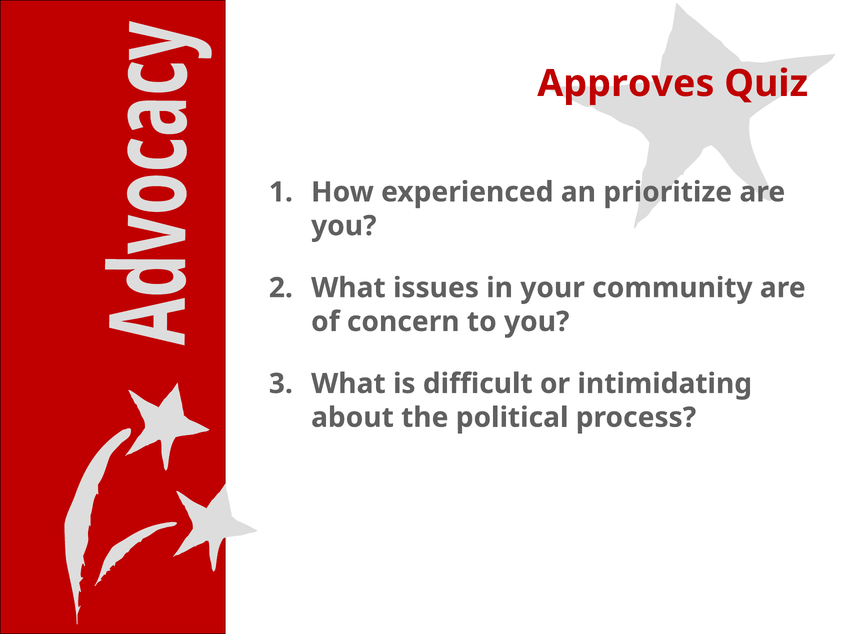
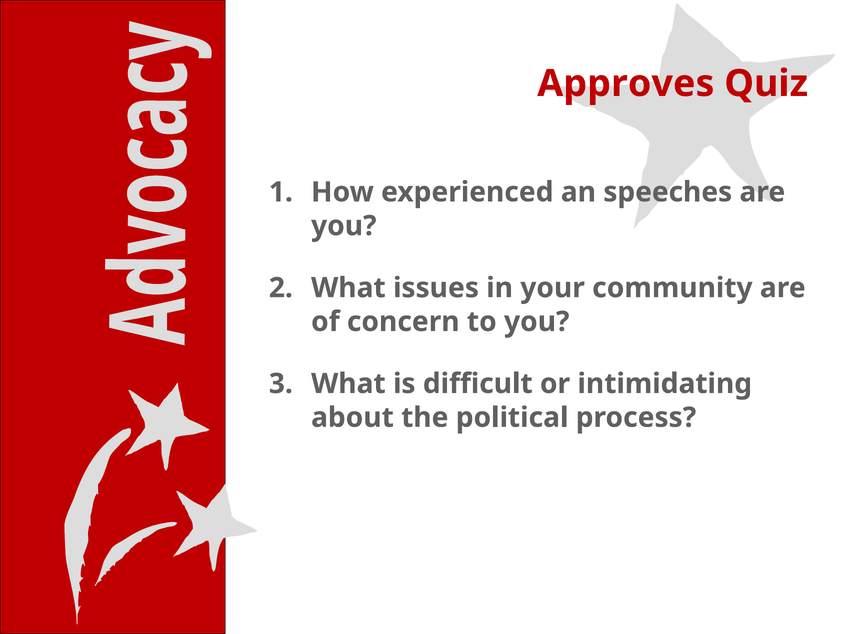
prioritize: prioritize -> speeches (668, 192)
